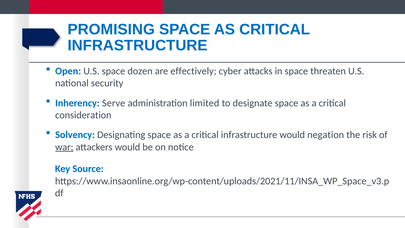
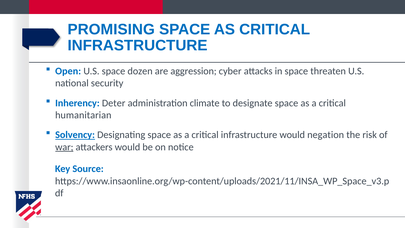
effectively: effectively -> aggression (194, 71)
Serve: Serve -> Deter (114, 103)
limited: limited -> climate (205, 103)
consideration: consideration -> humanitarian (83, 115)
Solvency underline: none -> present (75, 135)
